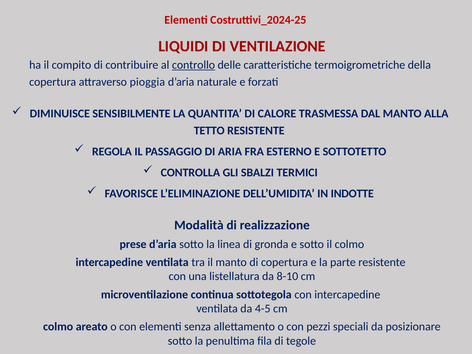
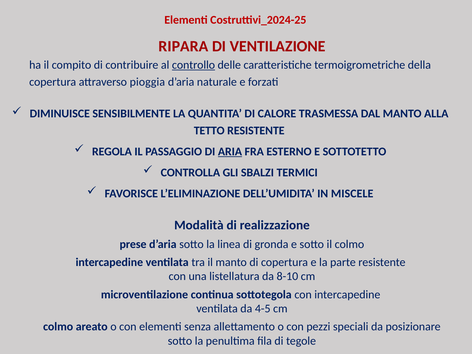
LIQUIDI: LIQUIDI -> RIPARA (183, 46)
ARIA underline: none -> present (230, 152)
INDOTTE: INDOTTE -> MISCELE (352, 194)
